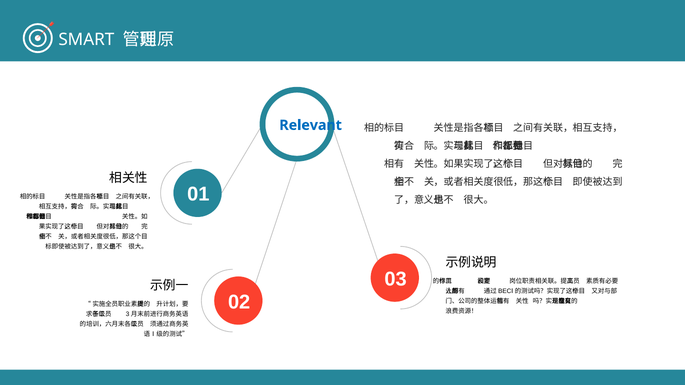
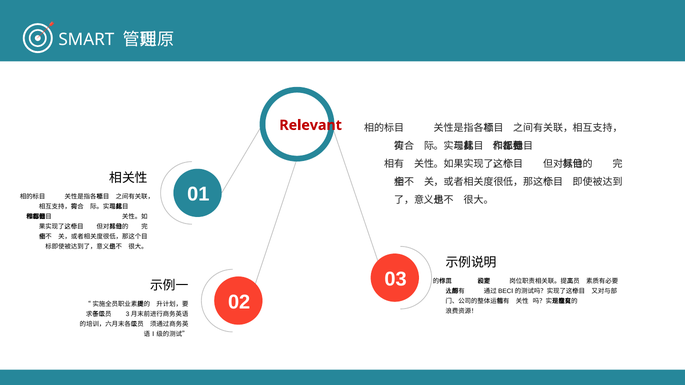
Relevant colour: blue -> red (311, 125)
